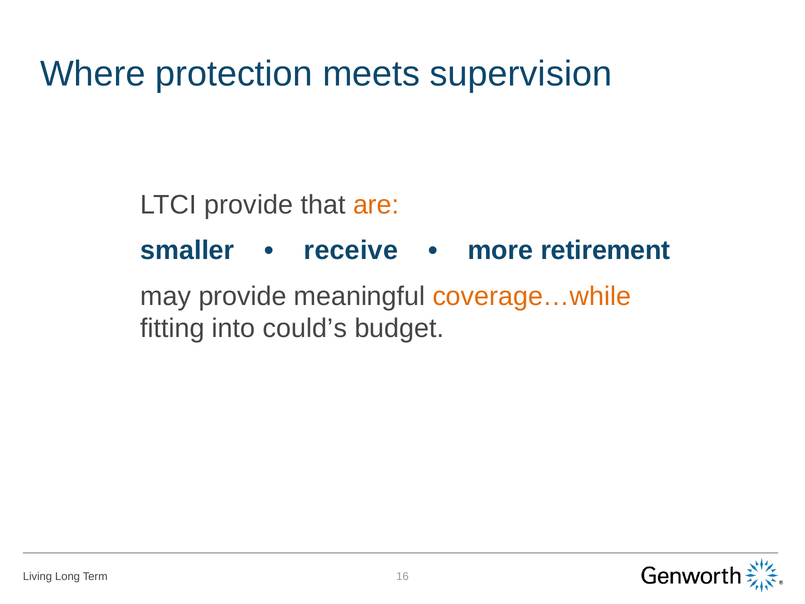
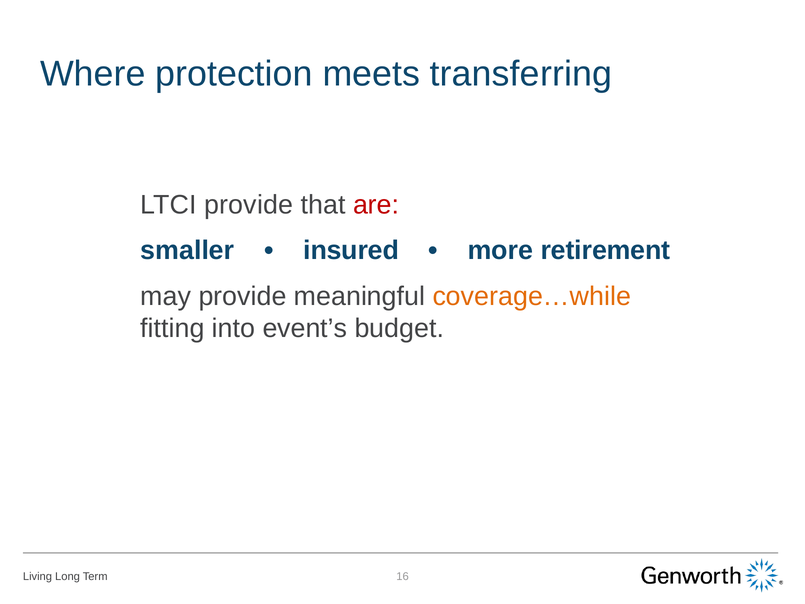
supervision: supervision -> transferring (521, 74)
are colour: orange -> red (376, 205)
receive: receive -> insured (351, 250)
could’s: could’s -> event’s (305, 328)
